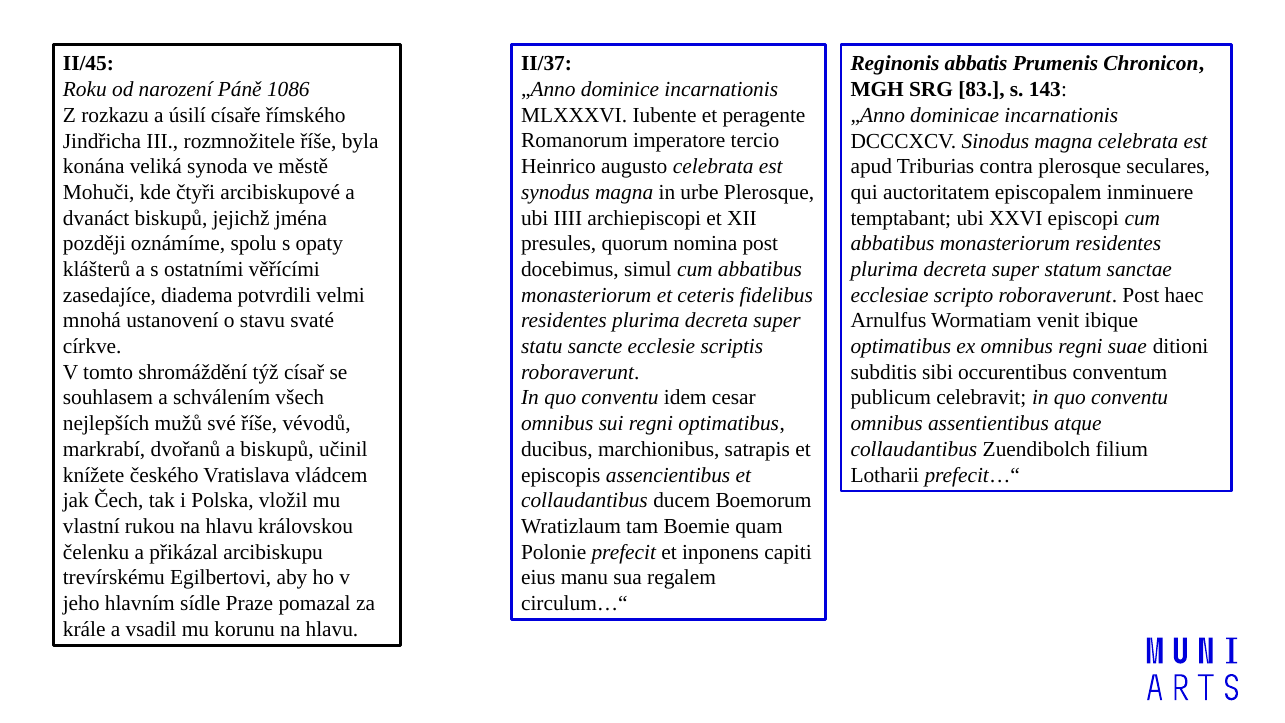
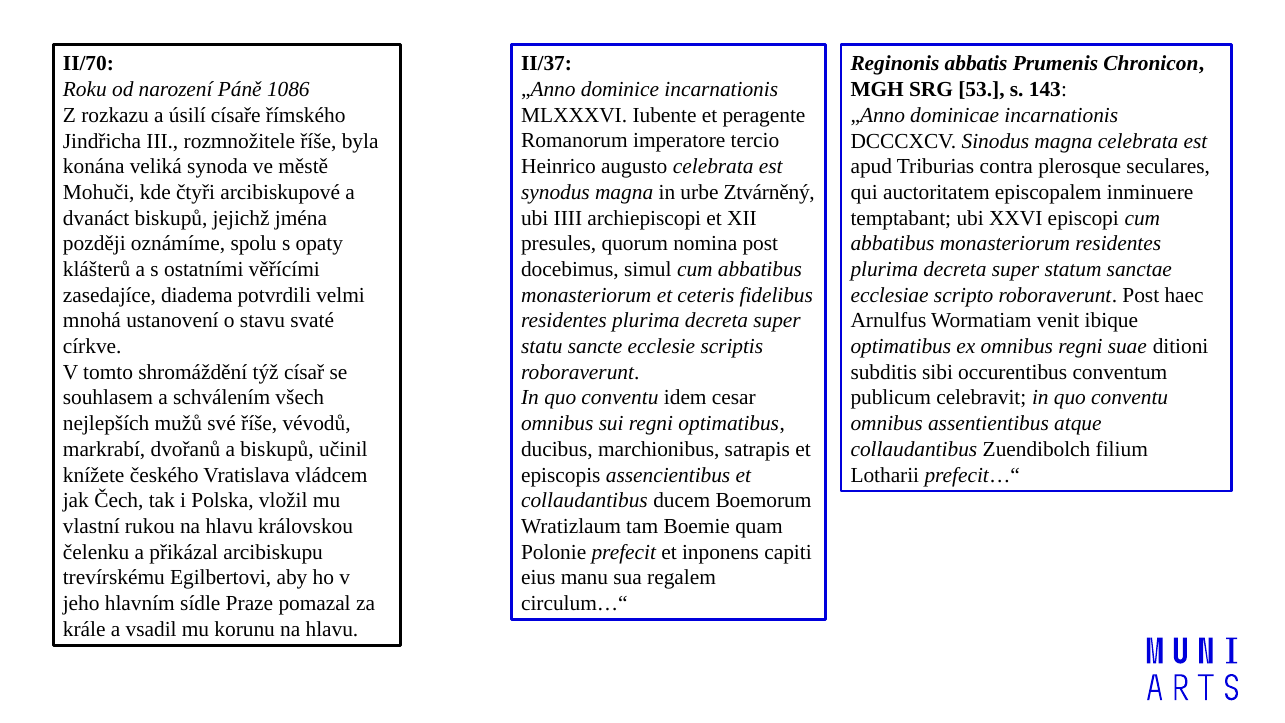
II/45: II/45 -> II/70 (88, 64)
83: 83 -> 53 (982, 90)
urbe Plerosque: Plerosque -> Ztvárněný (769, 192)
